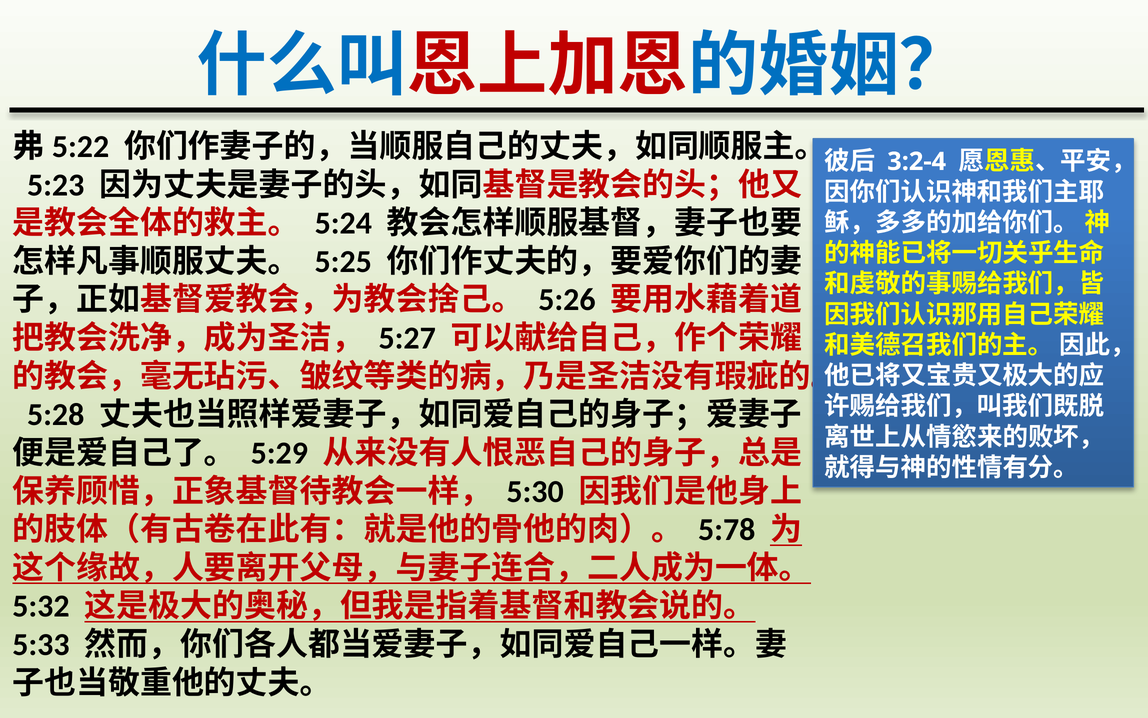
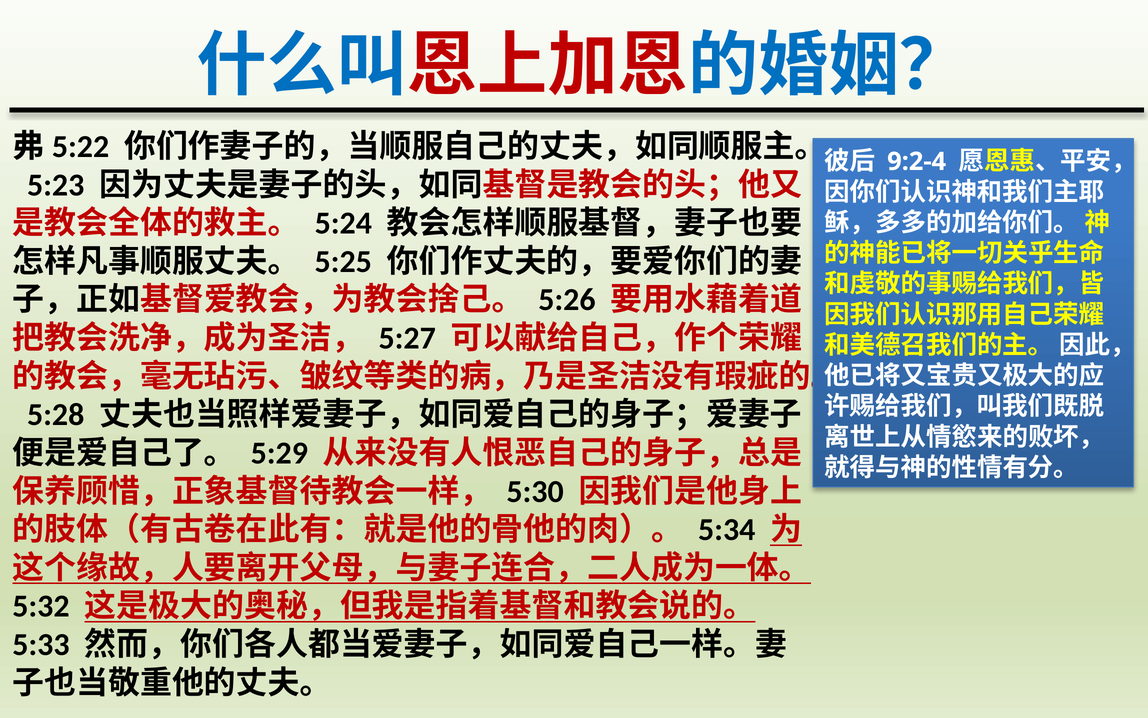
3:2-4: 3:2-4 -> 9:2-4 (917, 161)
5:78: 5:78 -> 5:34 (727, 529)
